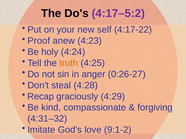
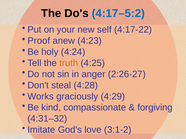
4:17–5:2 colour: purple -> blue (118, 13)
0:26-27: 0:26-27 -> 2:26-27 (127, 74)
Recap: Recap -> Works (41, 97)
9:1-2: 9:1-2 -> 3:1-2 (118, 130)
